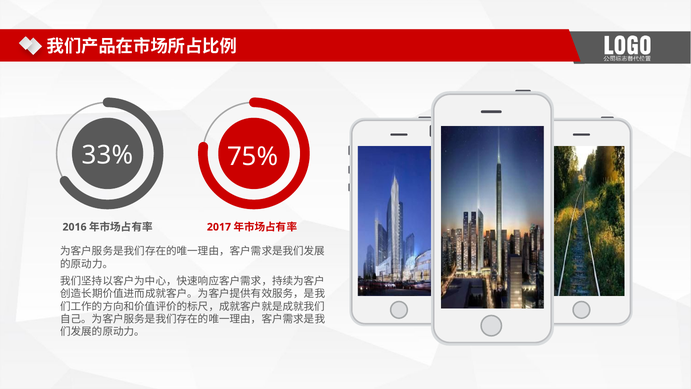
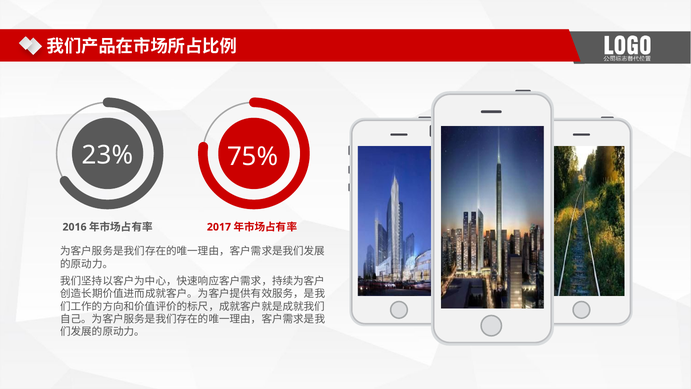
33%: 33% -> 23% (108, 155)
